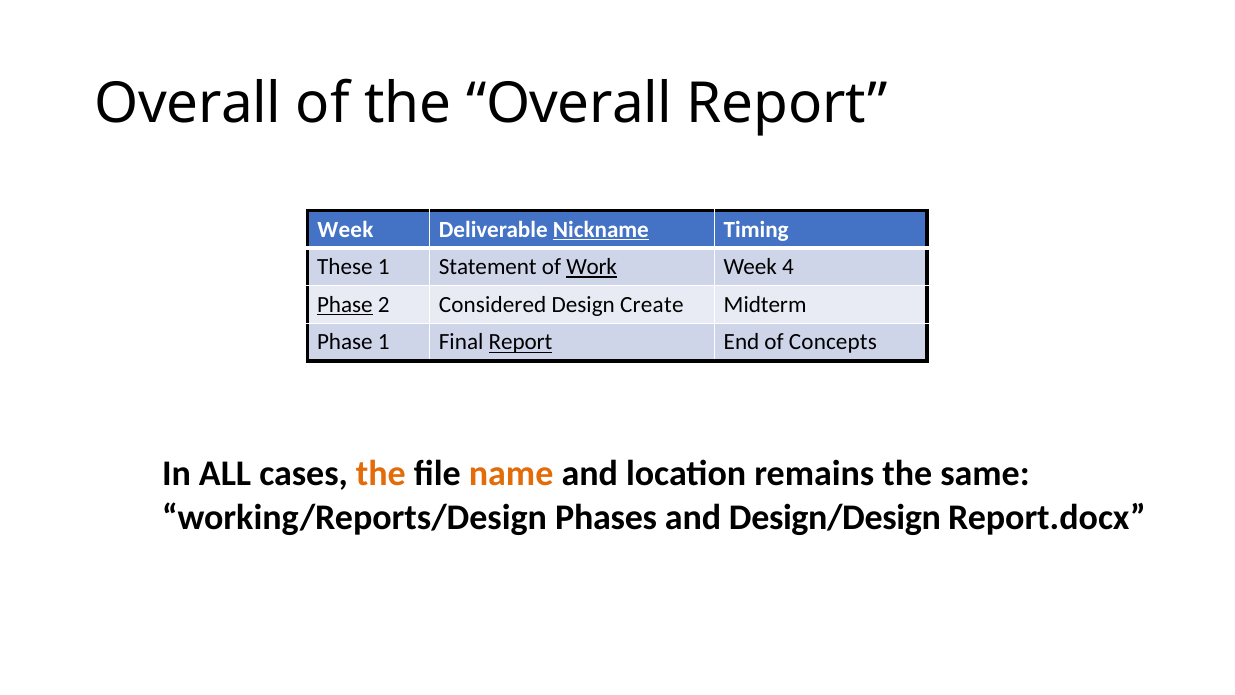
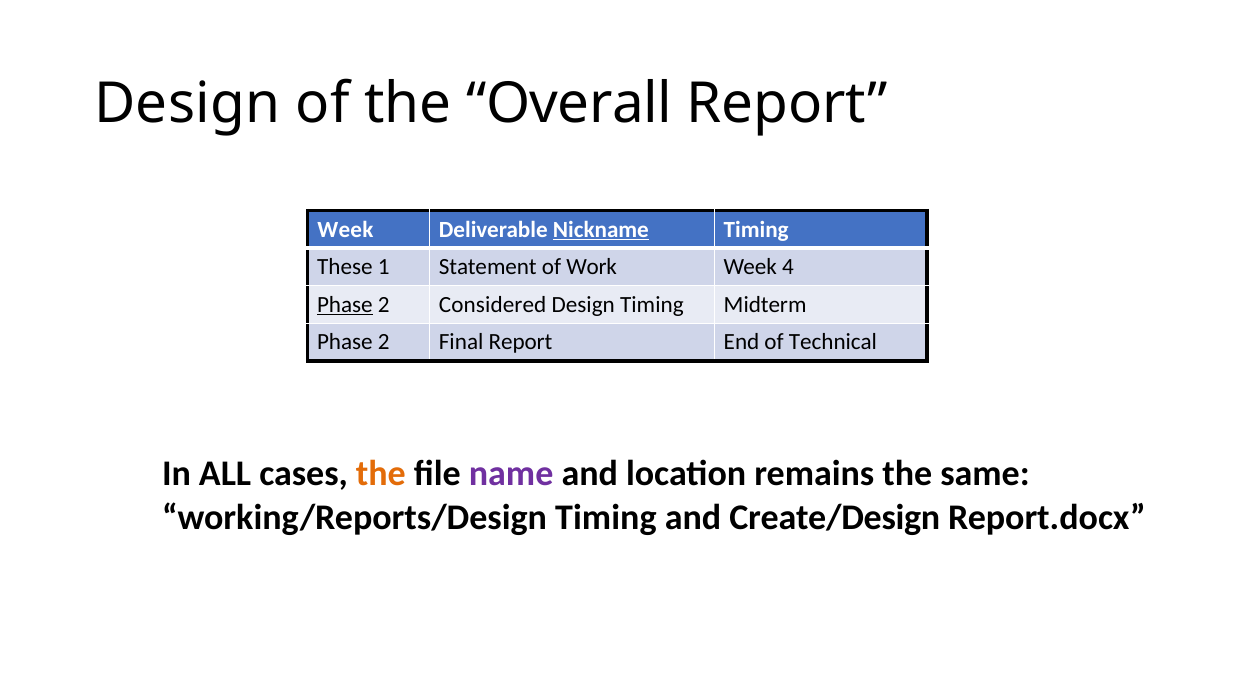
Overall: Overall -> Design (187, 104)
Work underline: present -> none (592, 267)
Design Create: Create -> Timing (652, 305)
1: 1 -> 2 (384, 342)
Report underline: present -> none (521, 342)
Concepts: Concepts -> Technical (833, 342)
name colour: orange -> purple (511, 474)
working/Reports/Design Phases: Phases -> Timing (606, 517)
Design/Design: Design/Design -> Create/Design (835, 517)
